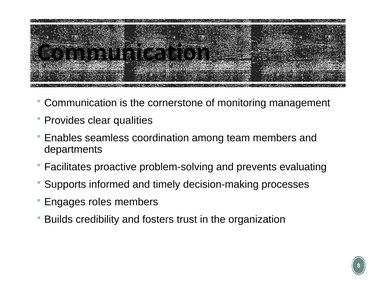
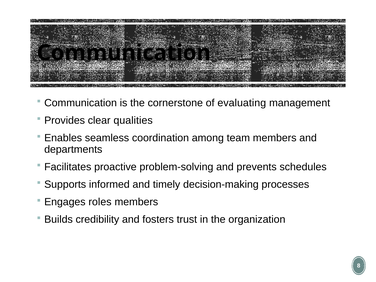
monitoring: monitoring -> evaluating (242, 103)
evaluating: evaluating -> schedules (303, 167)
